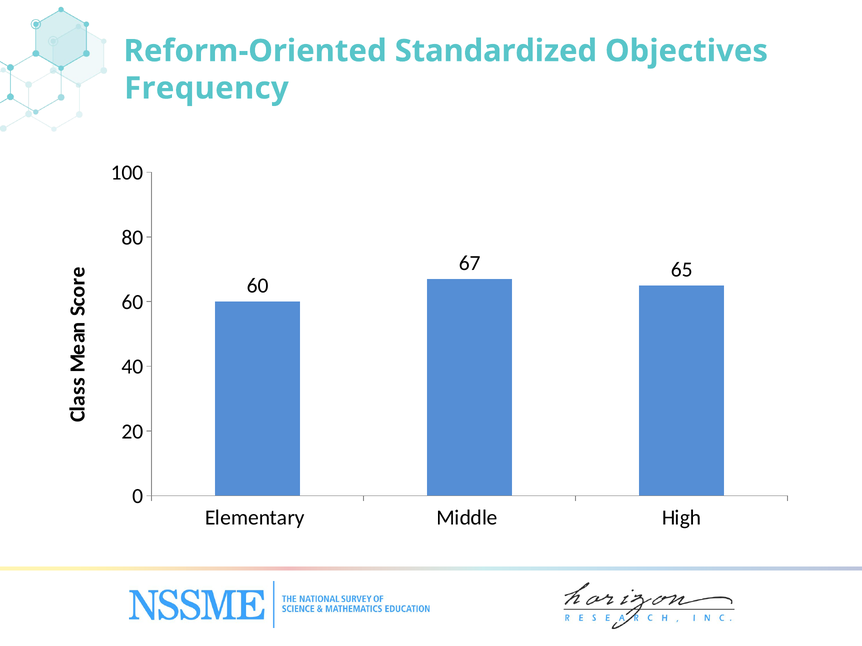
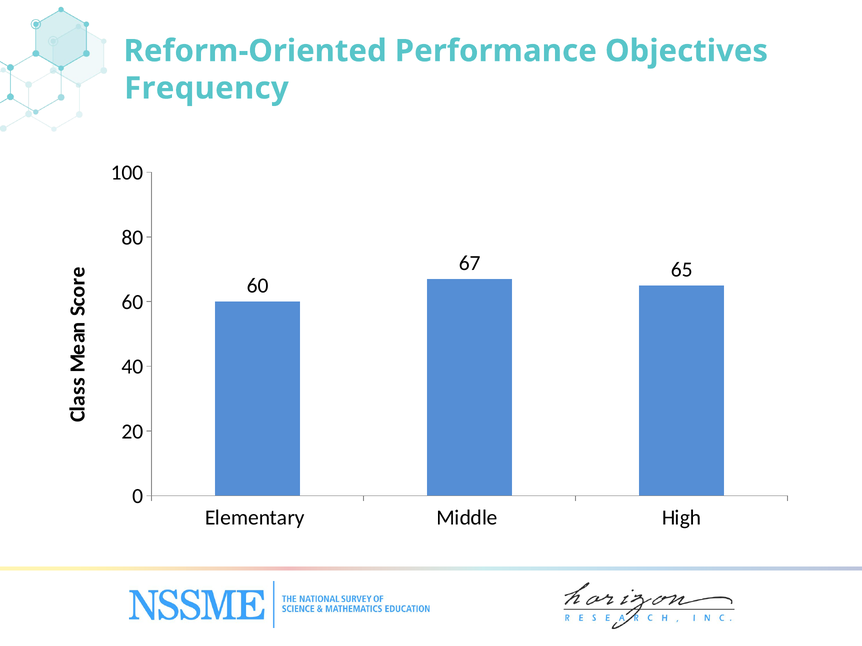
Standardized: Standardized -> Performance (496, 51)
